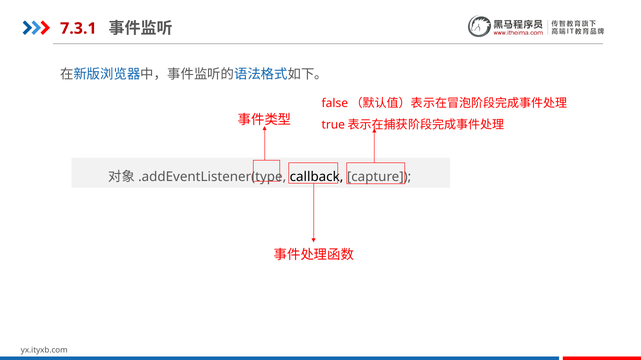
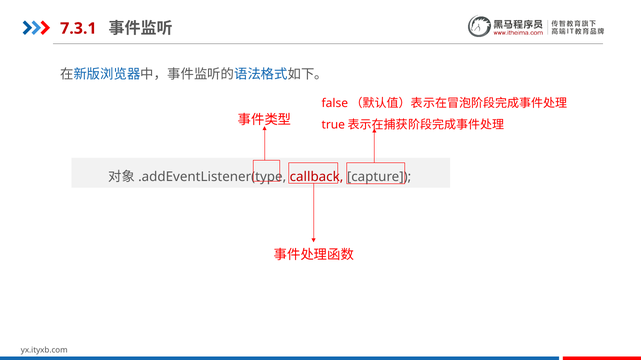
callback colour: black -> red (317, 177)
